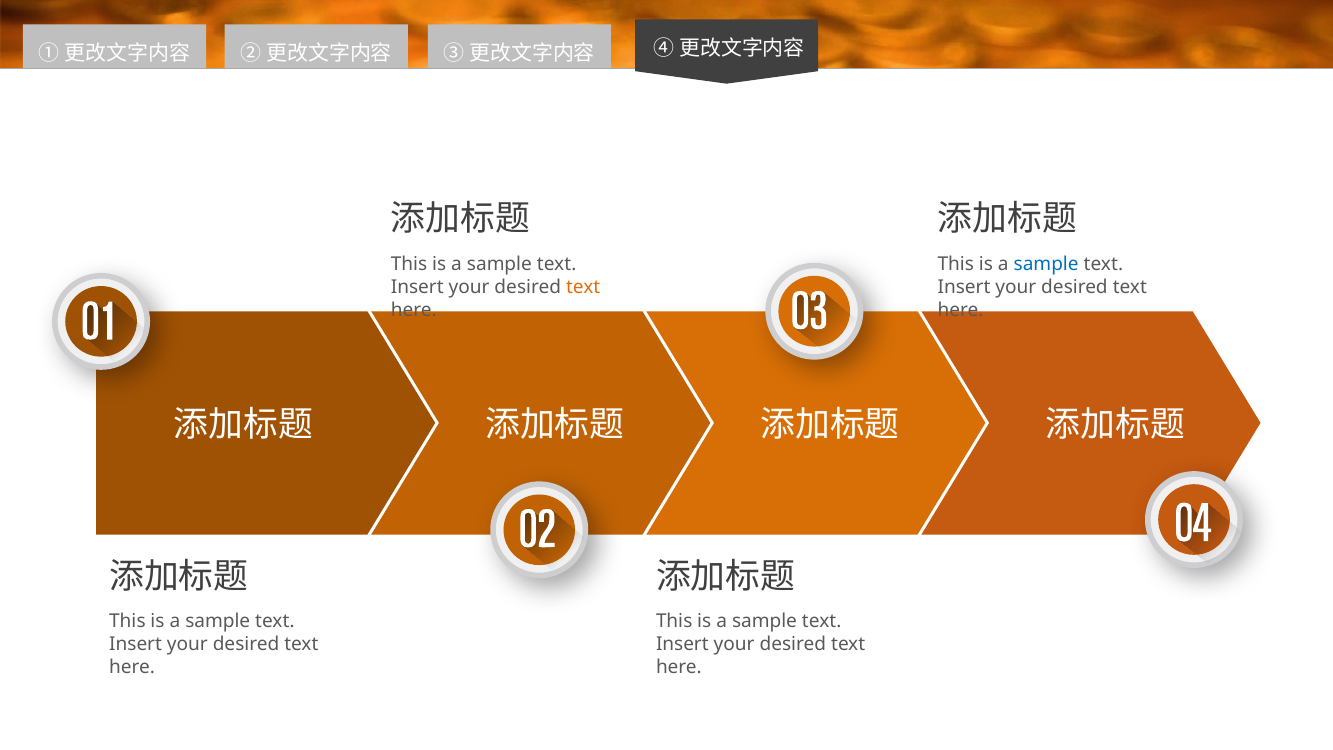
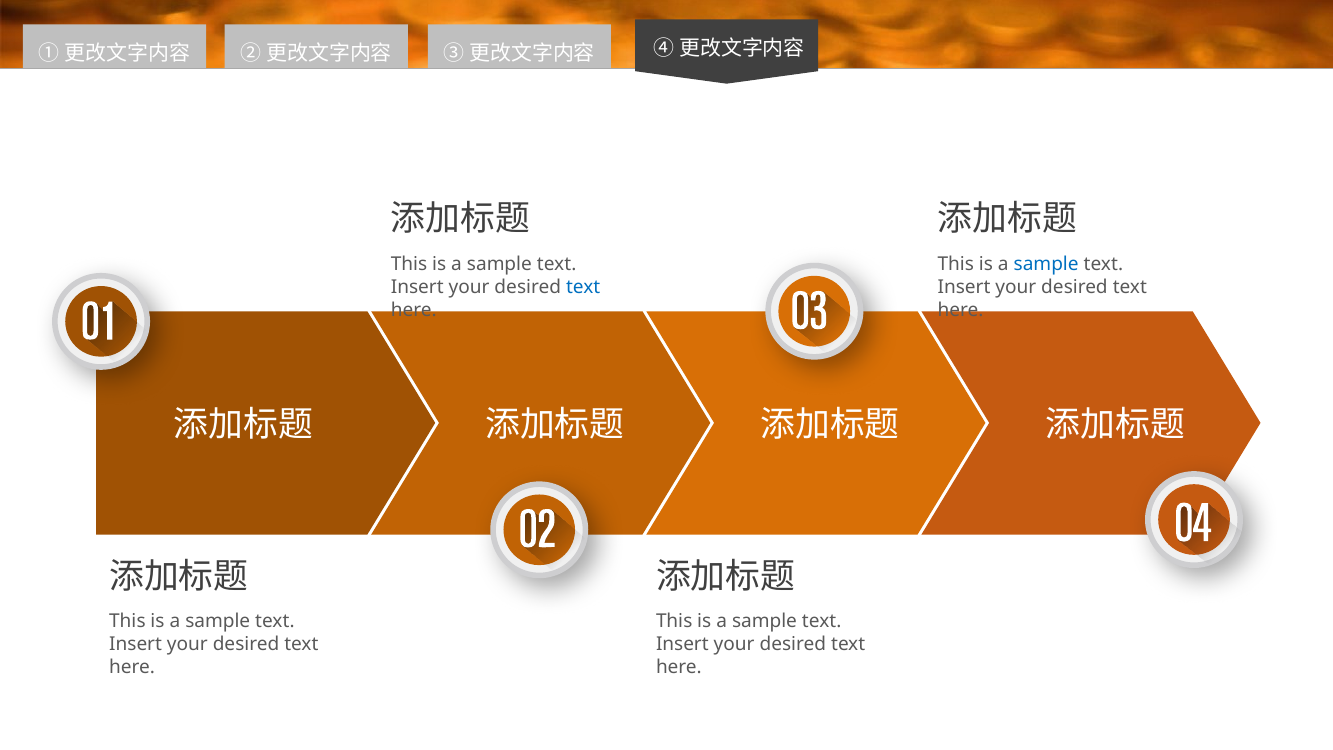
text colour: orange -> blue (583, 287)
